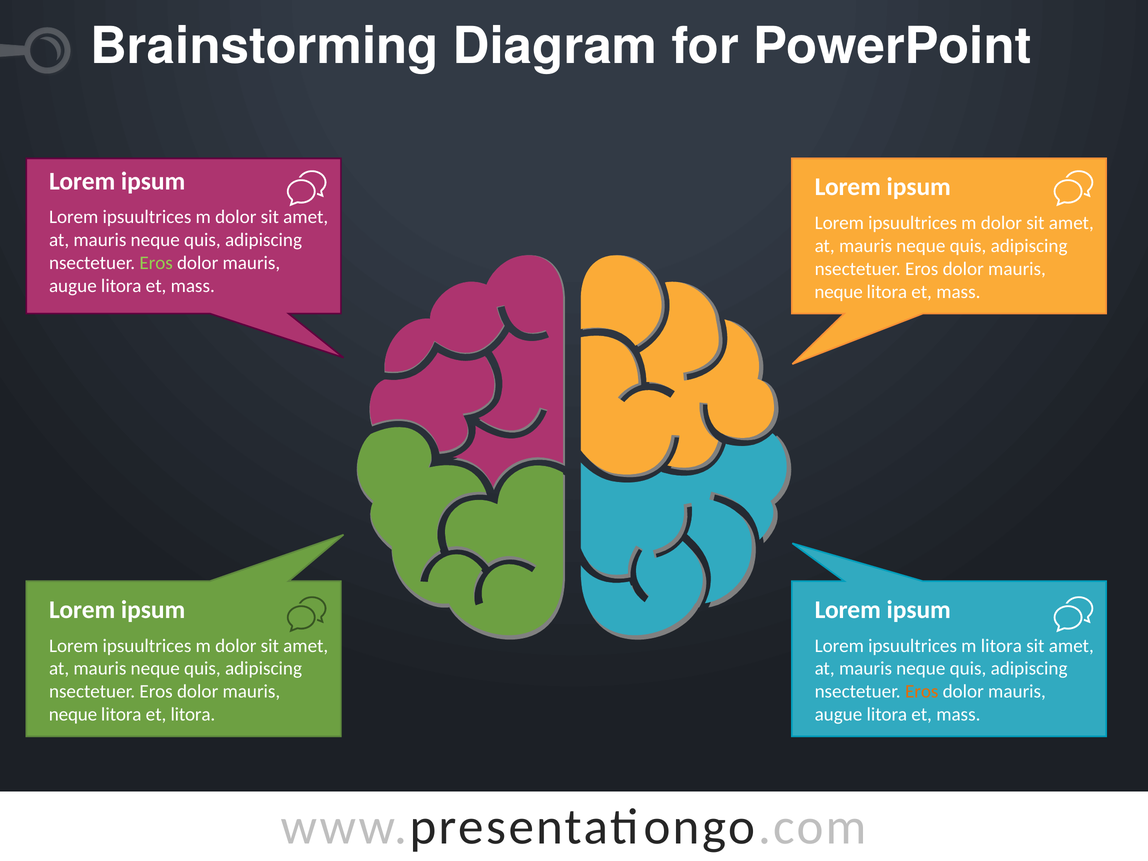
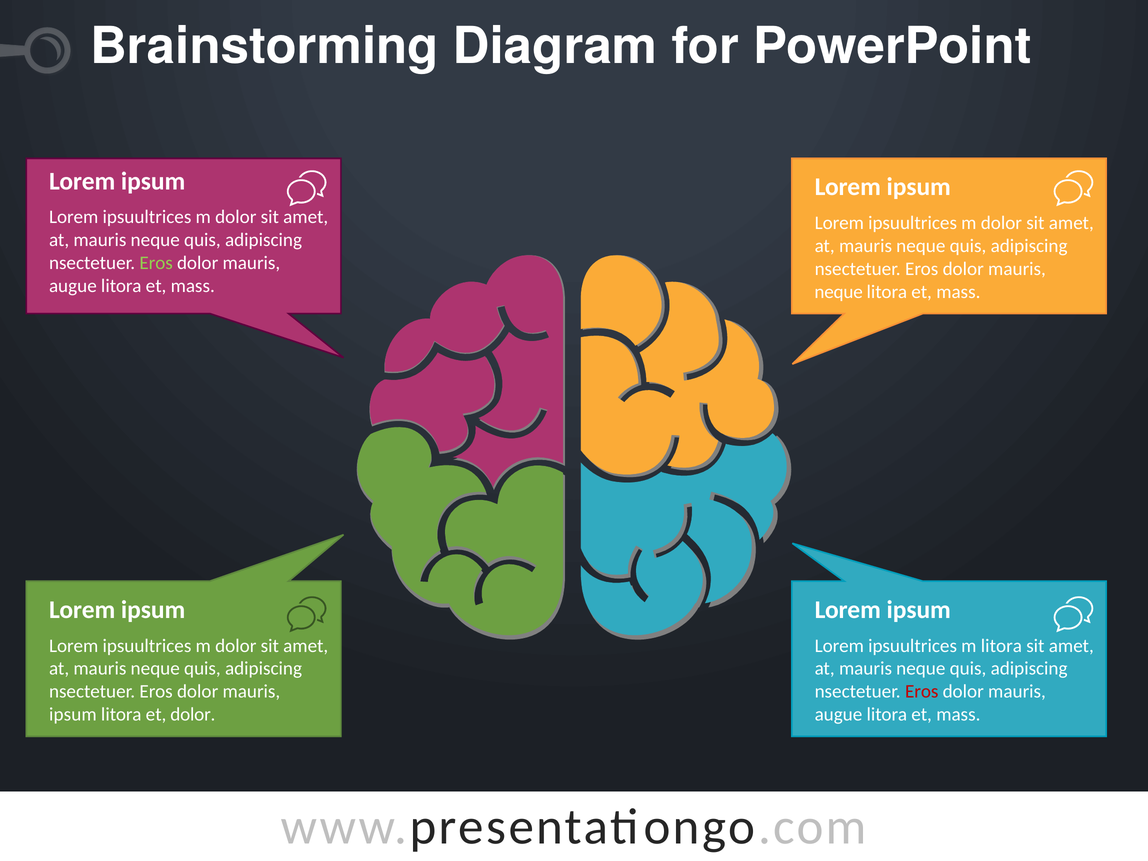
Eros colour: orange -> red (922, 692)
neque: neque -> ipsum (73, 715)
et litora: litora -> dolor (193, 715)
